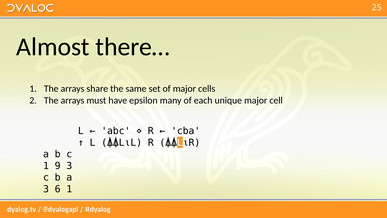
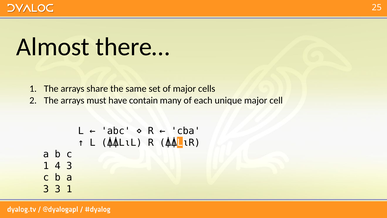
epsilon: epsilon -> contain (143, 100)
9: 9 -> 4 (58, 166)
3 6: 6 -> 3 (58, 189)
